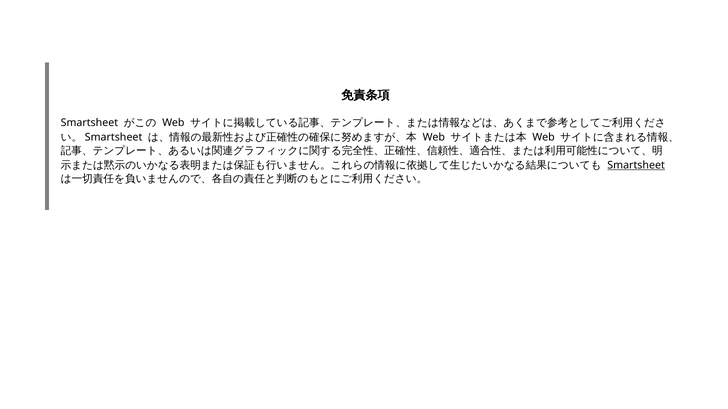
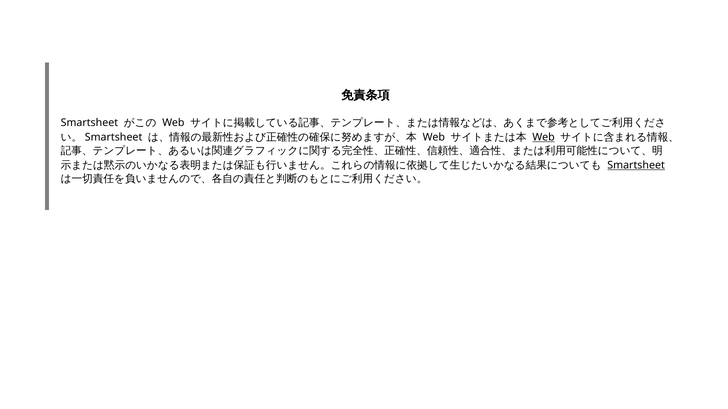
Web underline: none -> present (544, 137)
